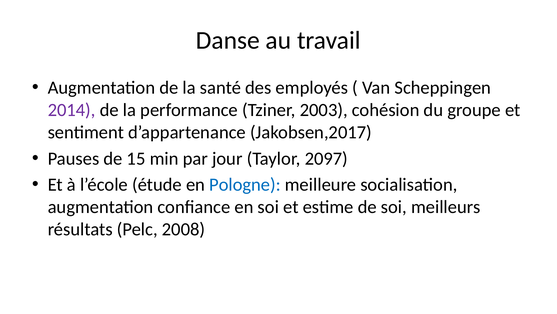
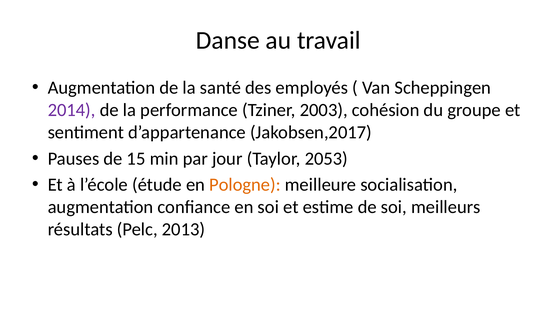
2097: 2097 -> 2053 (326, 158)
Pologne colour: blue -> orange (245, 184)
2008: 2008 -> 2013 (184, 229)
